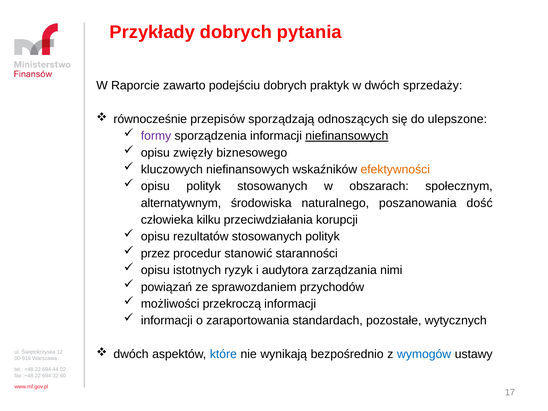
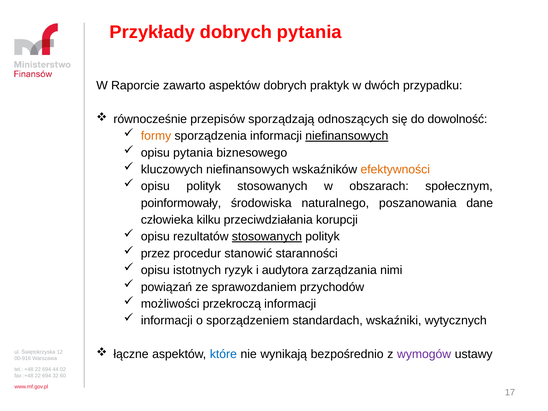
zawarto podejściu: podejściu -> aspektów (235, 86)
sprzedaży: sprzedaży -> przypadku (433, 86)
ulepszone: ulepszone -> dowolność (457, 119)
formy colour: purple -> orange (156, 136)
opisu zwięzły: zwięzły -> pytania (193, 153)
alternatywnym: alternatywnym -> poinformowały (181, 203)
dość: dość -> dane (480, 203)
stosowanych underline: none -> present (267, 237)
zaraportowania: zaraportowania -> sporządzeniem (248, 321)
pozostałe: pozostałe -> wskaźniki (394, 321)
dwóch: dwóch -> łączne (131, 354)
wymogów colour: blue -> purple (424, 354)
